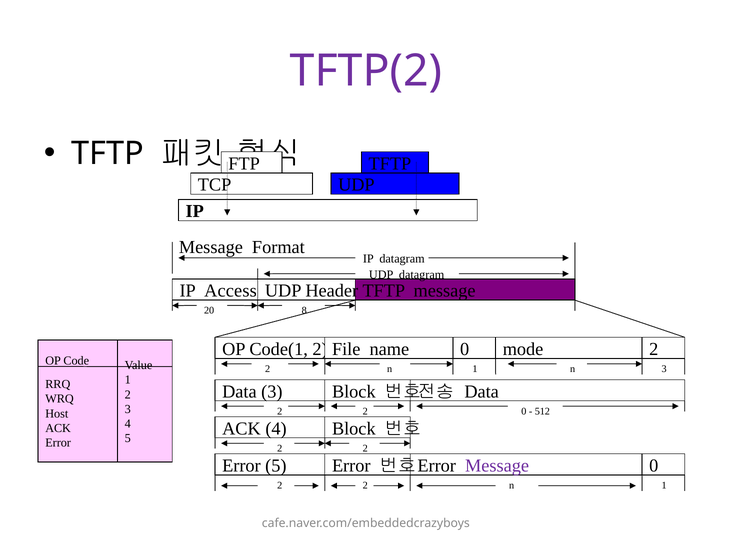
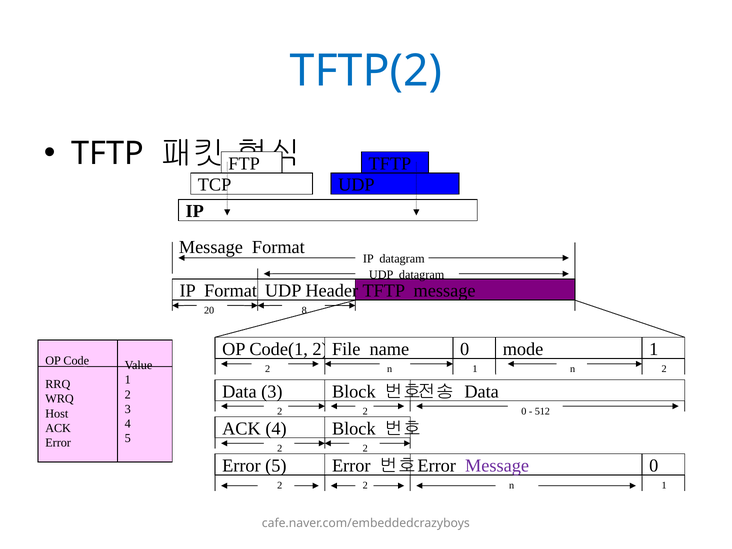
TFTP(2 colour: purple -> blue (366, 71)
IP Access: Access -> Format (231, 291)
2: 2 -> 1 (654, 349)
n 1 3: 3 -> 2 (664, 369)
